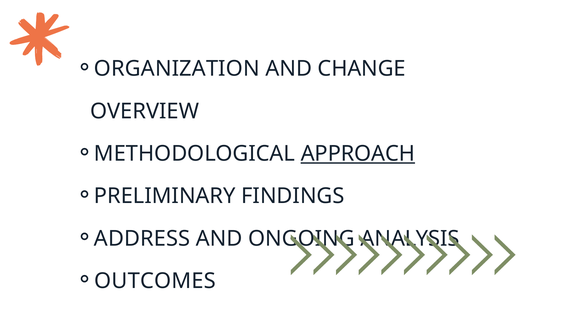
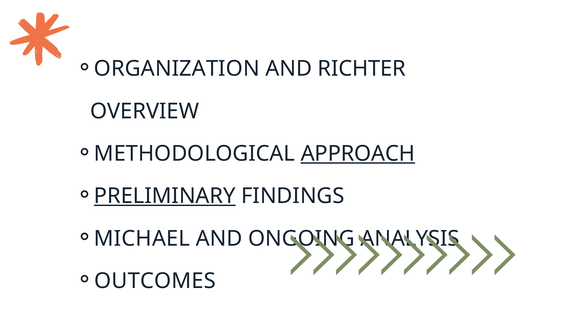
CHANGE: CHANGE -> RICHTER (362, 69)
PRELIMINARY underline: none -> present (165, 196)
ADDRESS: ADDRESS -> MICHAEL (142, 239)
